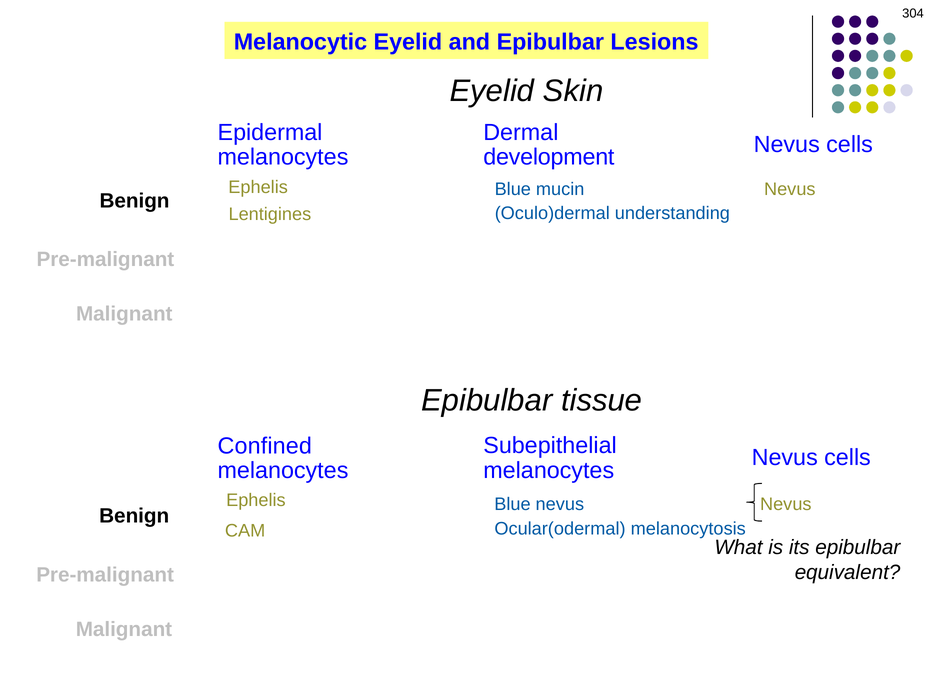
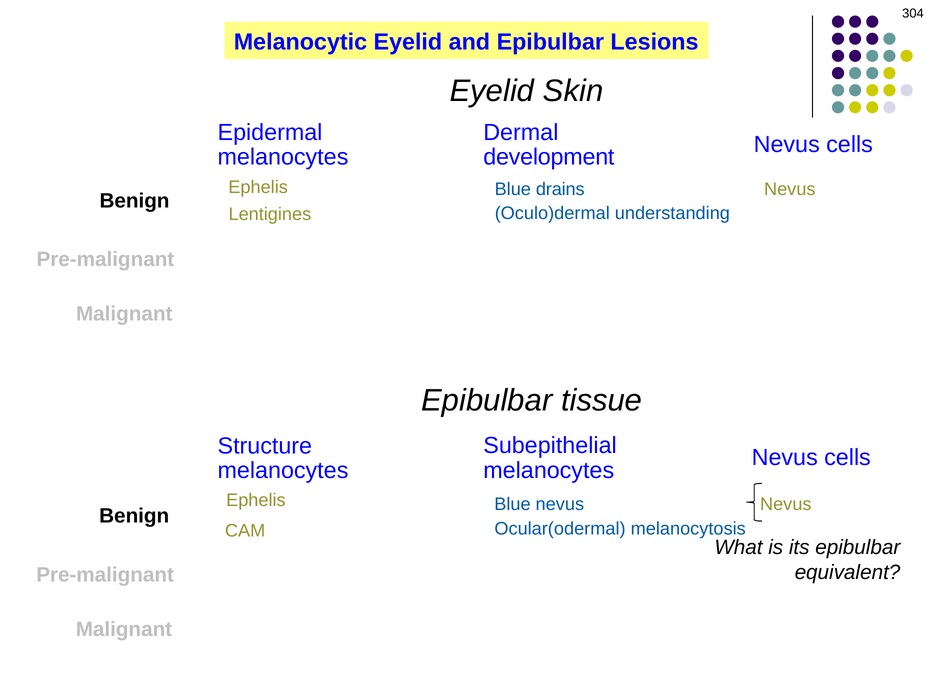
mucin: mucin -> drains (560, 189)
Confined: Confined -> Structure (265, 446)
